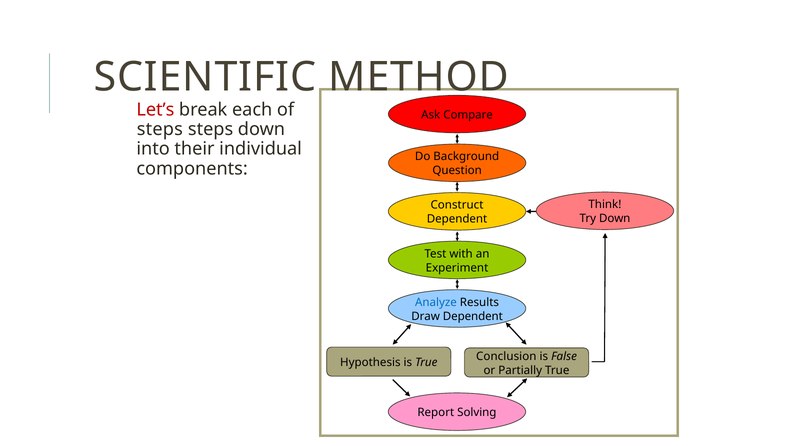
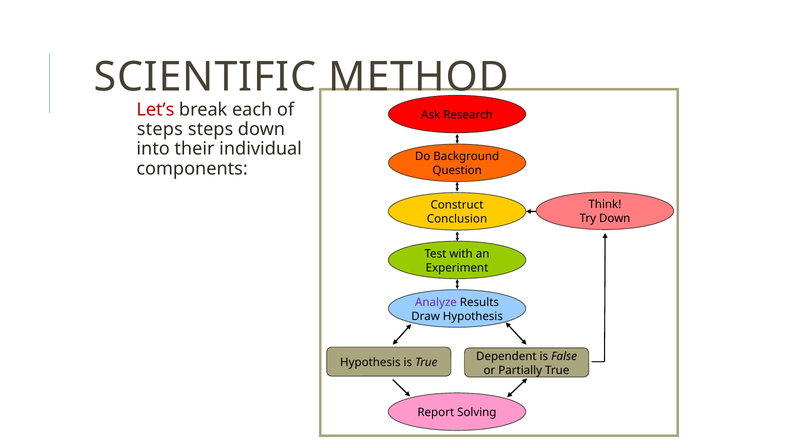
Compare: Compare -> Research (468, 115)
Dependent: Dependent -> Conclusion (457, 219)
Analyze colour: blue -> purple (436, 302)
Draw Dependent: Dependent -> Hypothesis (473, 316)
Conclusion: Conclusion -> Dependent (506, 356)
